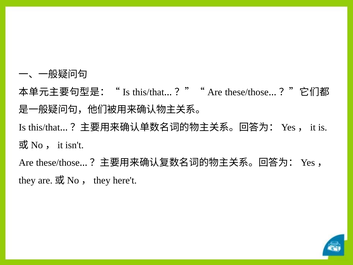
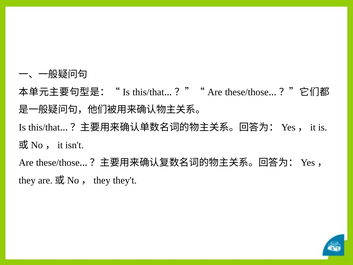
here't: here't -> they't (125, 180)
